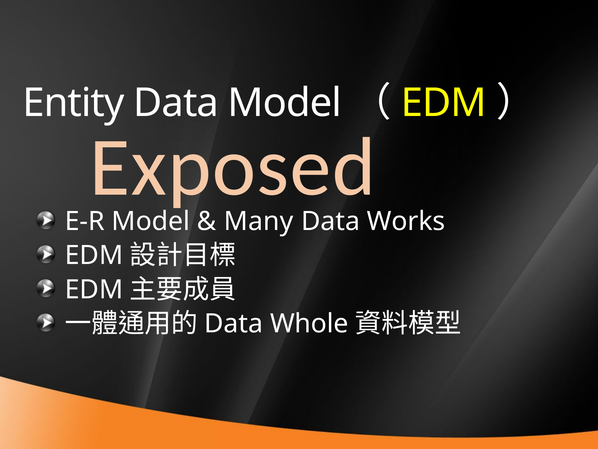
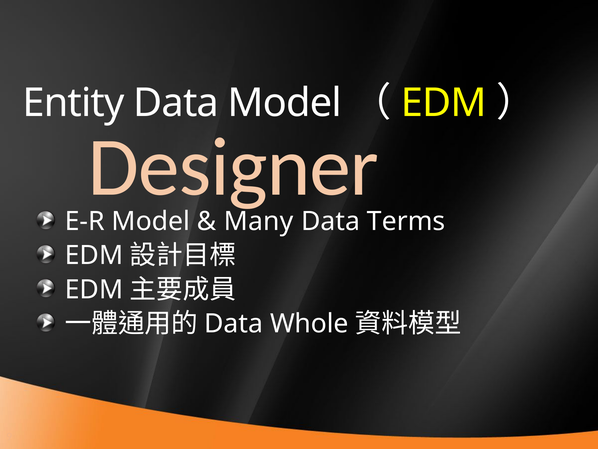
Exposed: Exposed -> Designer (233, 167)
Works: Works -> Terms (406, 221)
